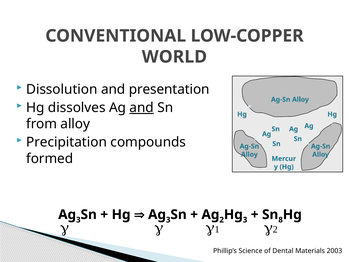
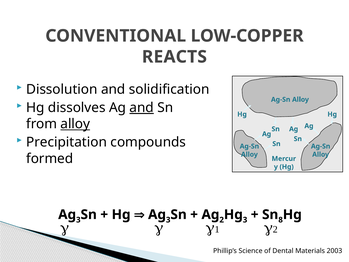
WORLD: WORLD -> REACTS (174, 57)
presentation: presentation -> solidification (169, 89)
alloy underline: none -> present (75, 124)
